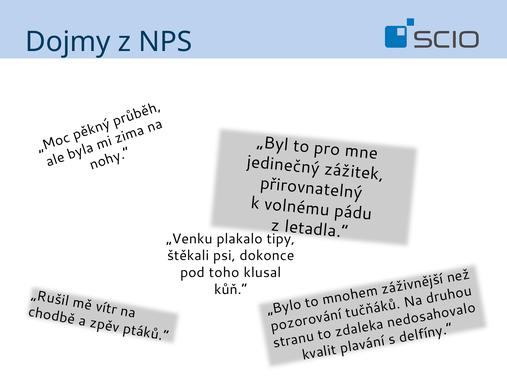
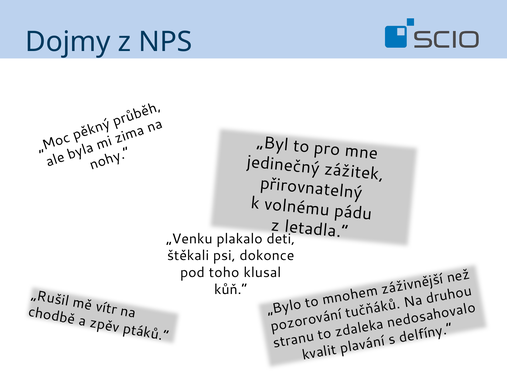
tipy: tipy -> deti (281, 238)
